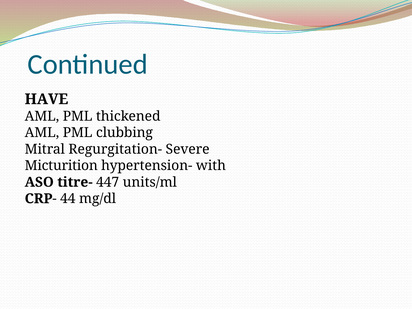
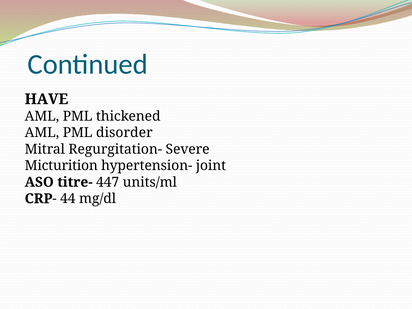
clubbing: clubbing -> disorder (124, 133)
with: with -> joint (211, 166)
